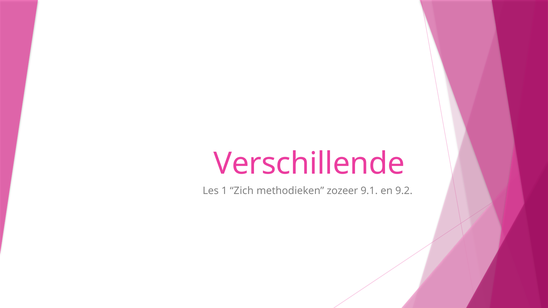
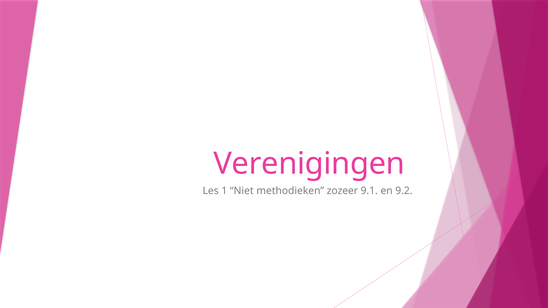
Verschillende: Verschillende -> Verenigingen (309, 164)
Zich: Zich -> Niet (242, 191)
